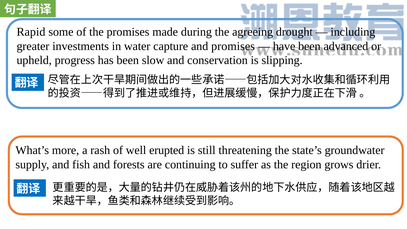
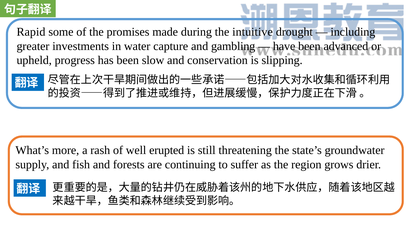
agreeing: agreeing -> intuitive (253, 32)
and promises: promises -> gambling (233, 46)
